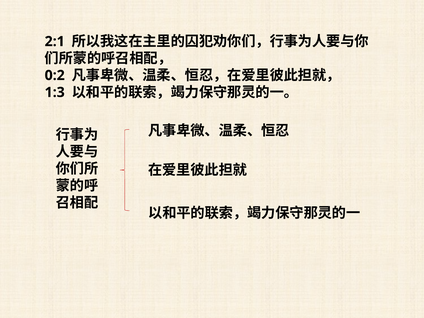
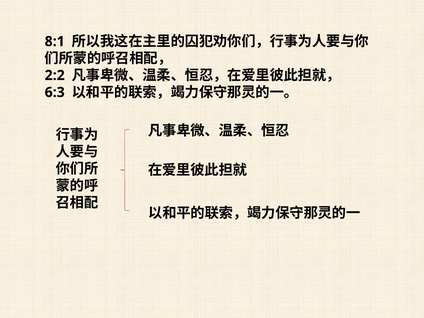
2:1: 2:1 -> 8:1 (55, 41)
0:2: 0:2 -> 2:2 (55, 75)
1:3: 1:3 -> 6:3 (55, 92)
